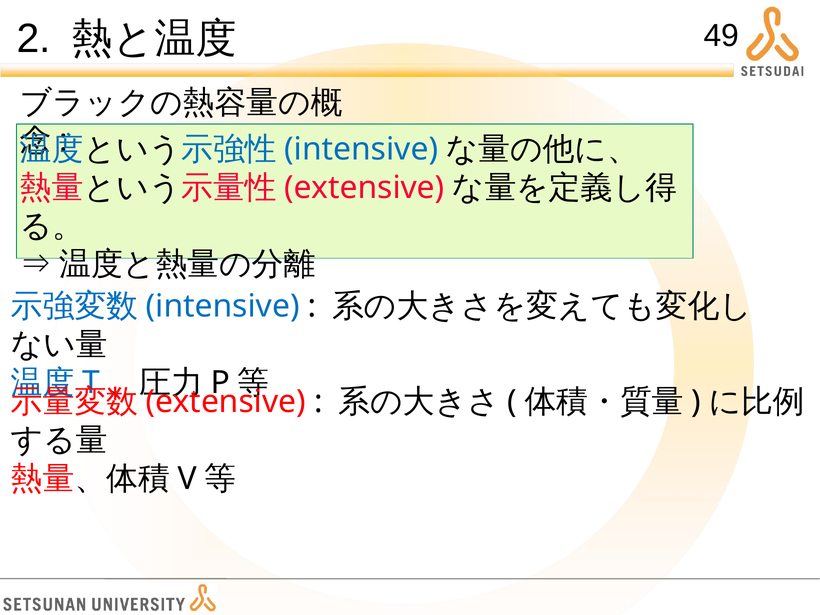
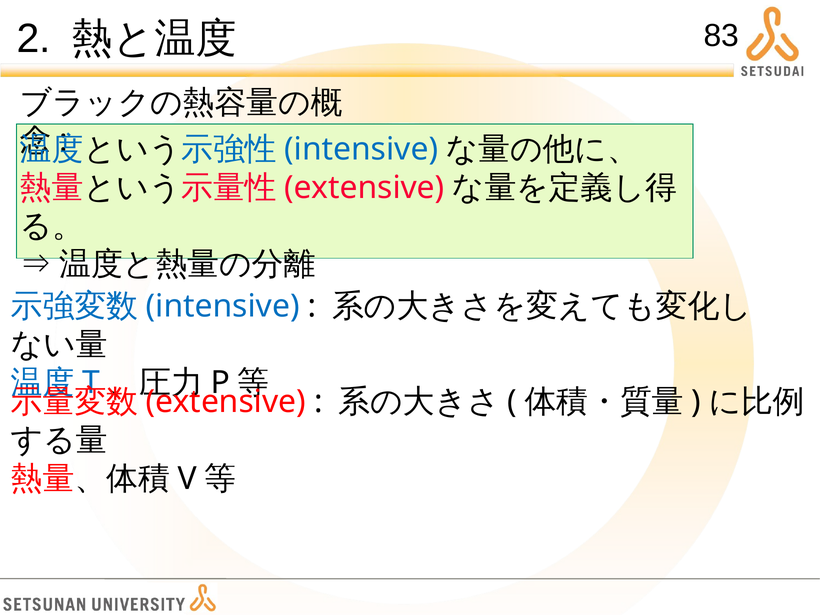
49: 49 -> 83 (721, 36)
